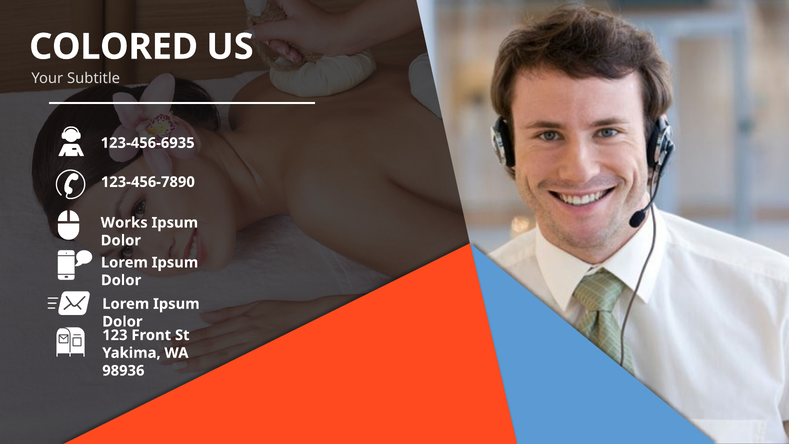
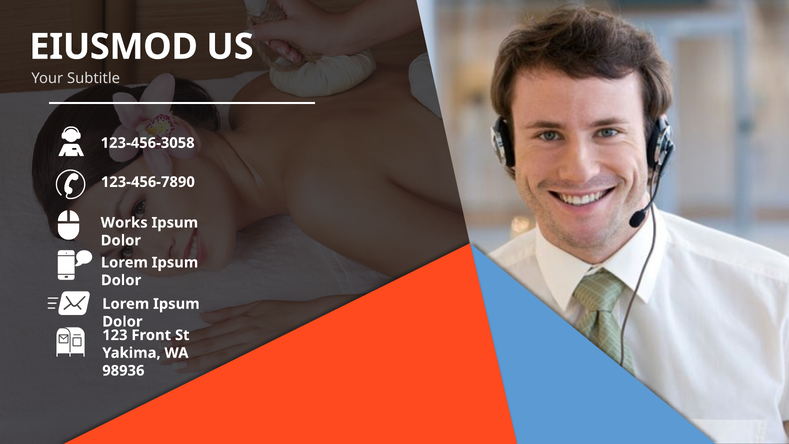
COLORED: COLORED -> EIUSMOD (114, 47)
123-456-6935: 123-456-6935 -> 123-456-3058 (148, 143)
